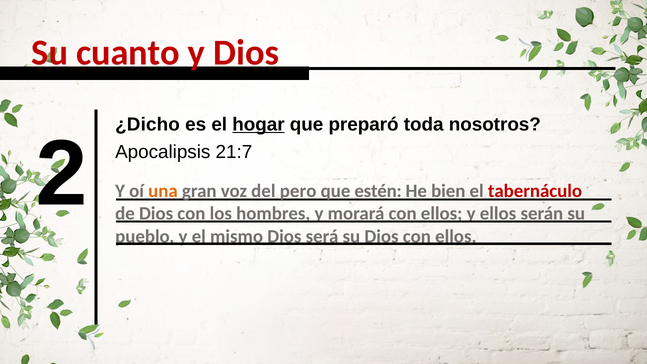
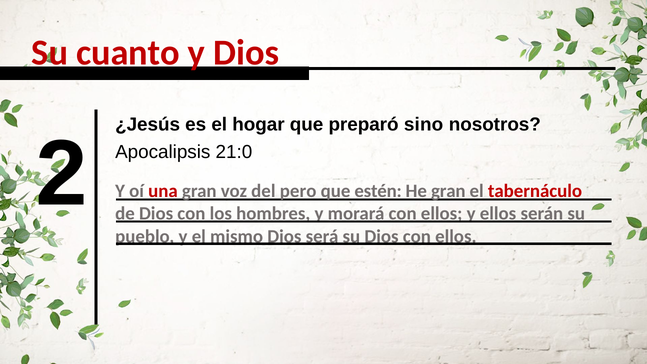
¿Dicho: ¿Dicho -> ¿Jesús (148, 124)
hogar underline: present -> none (258, 124)
toda: toda -> sino (424, 124)
una colour: orange -> red (163, 191)
He bien: bien -> gran (448, 191)
21:7: 21:7 -> 21:0 (234, 152)
